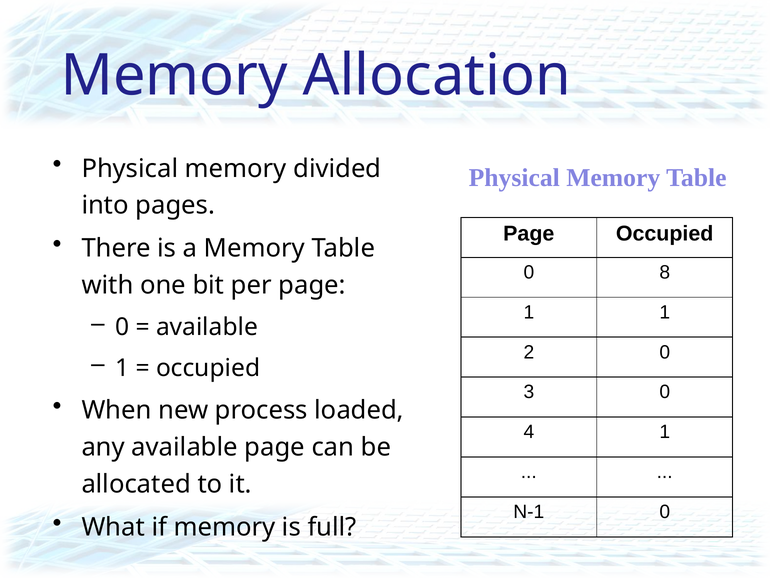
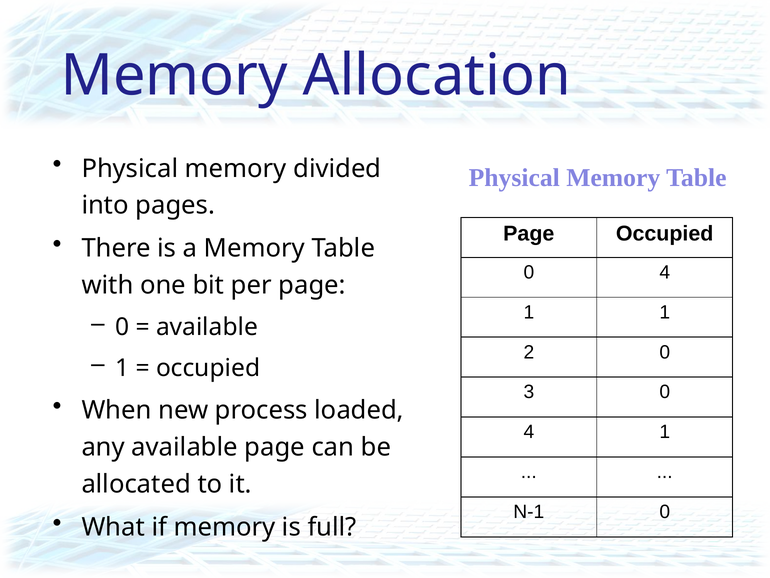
8: 8 -> 4 (665, 272)
